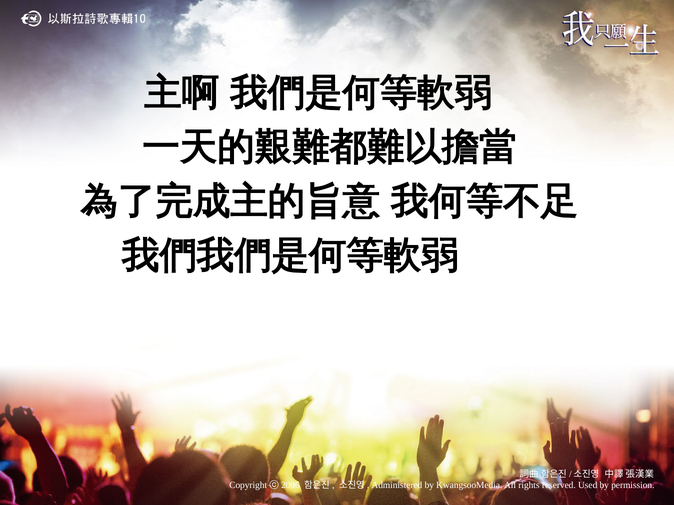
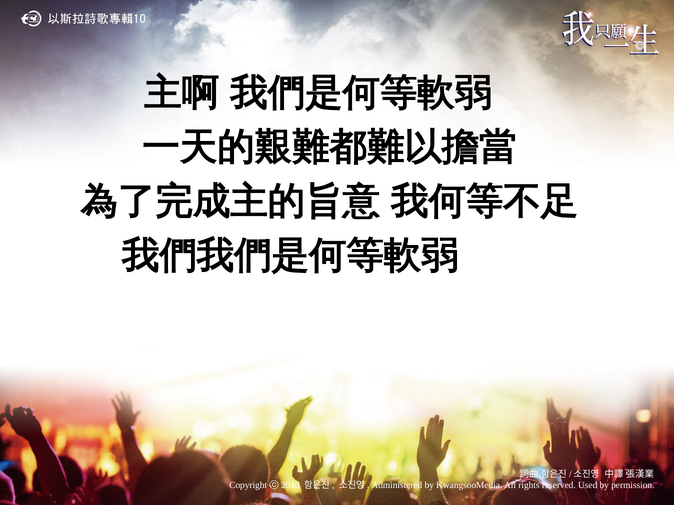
2096: 2096 -> 2010 (290, 486)
